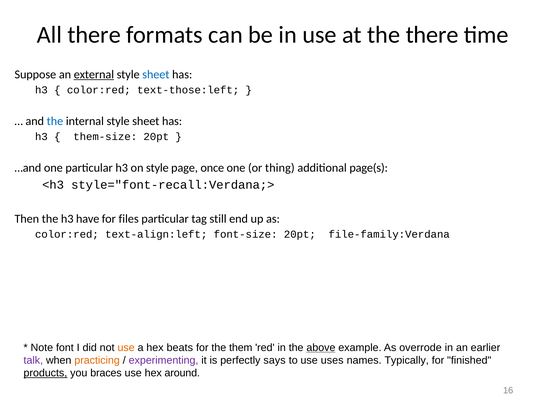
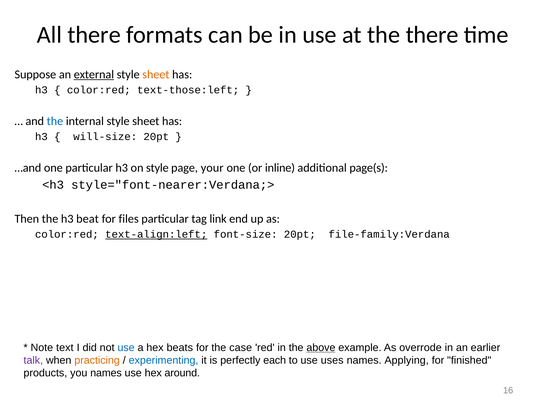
sheet colour: blue -> orange (156, 75)
them-size: them-size -> will-size (105, 137)
once: once -> your (212, 168)
thing: thing -> inline (280, 168)
style="font-recall:Verdana;>: style="font-recall:Verdana;> -> style="font-nearer:Verdana;> (173, 185)
have: have -> beat (88, 219)
still: still -> link (218, 219)
text-align:left underline: none -> present (156, 235)
font: font -> text (65, 348)
use colour: orange -> blue (126, 348)
them: them -> case (241, 348)
experimenting colour: purple -> blue (164, 361)
says: says -> each (275, 361)
Typically: Typically -> Applying (407, 361)
products underline: present -> none (45, 374)
you braces: braces -> names (106, 374)
